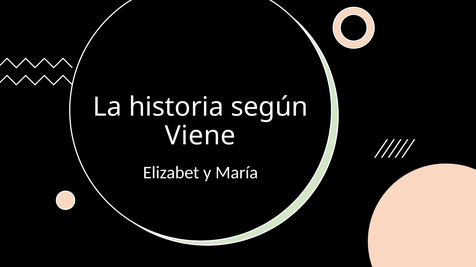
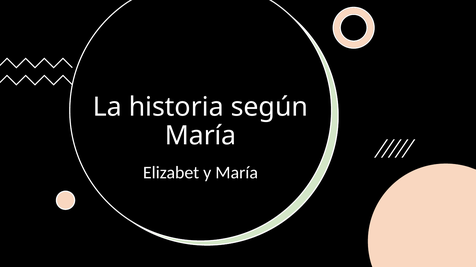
Viene: Viene -> María (201, 136)
